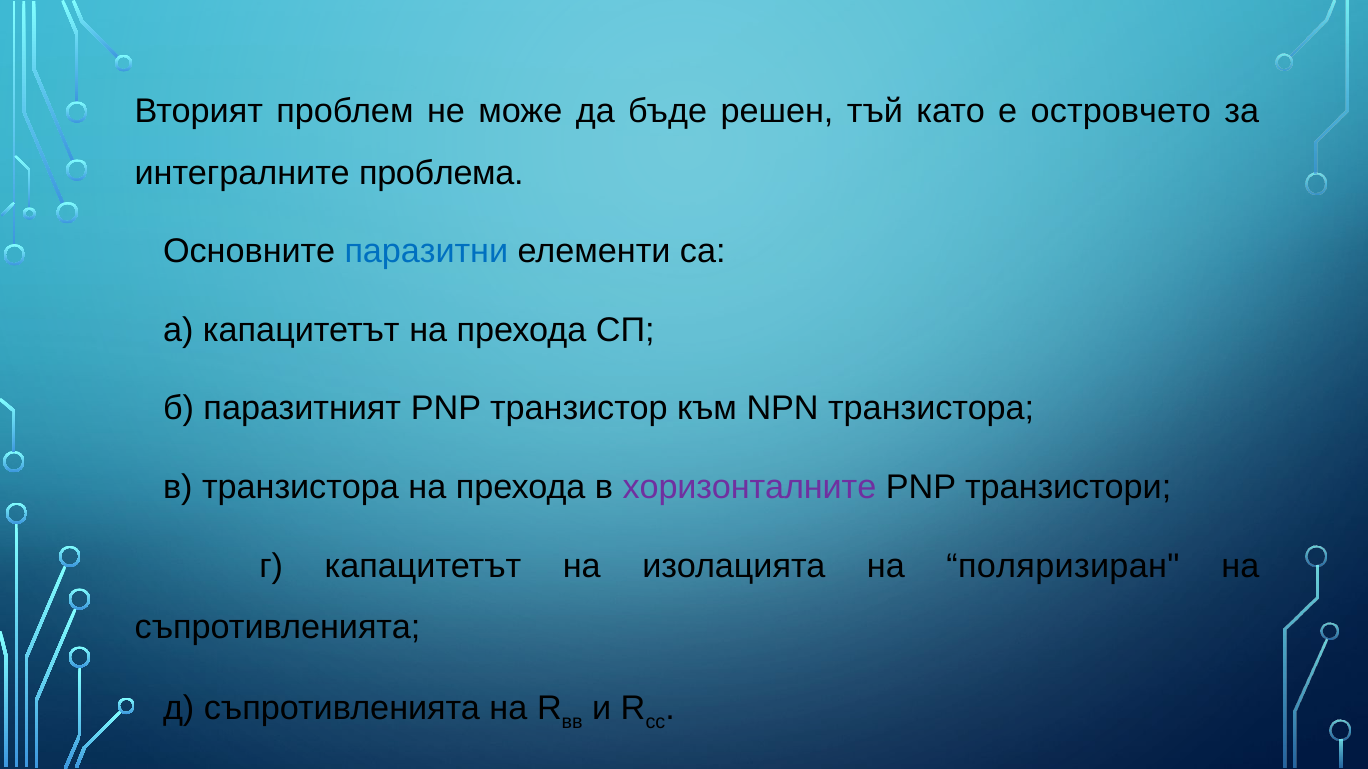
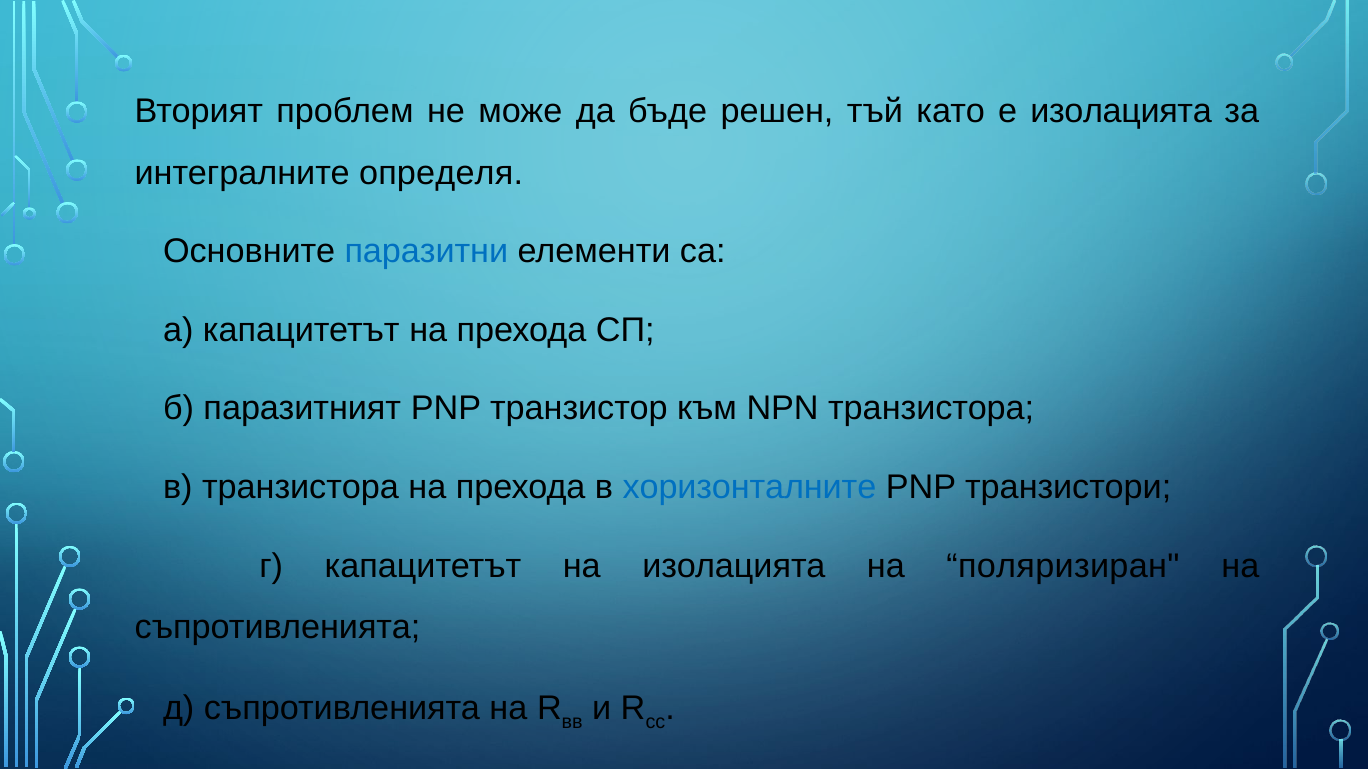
е островчето: островчето -> изолацията (1121, 111)
проблема: проблема -> определя (441, 173)
хоризонталните colour: purple -> blue (749, 487)
